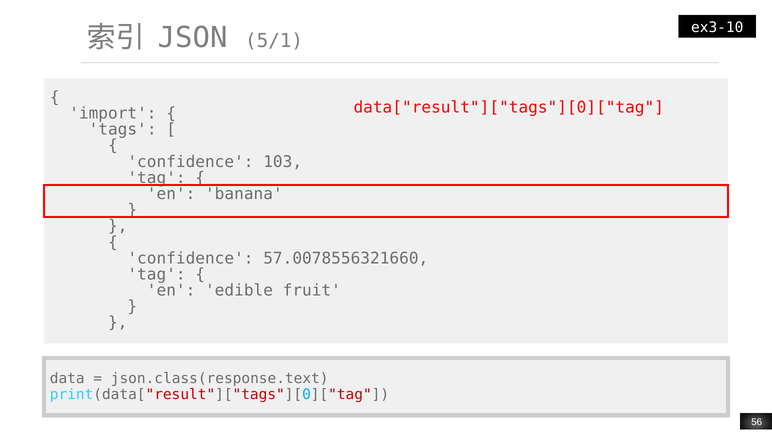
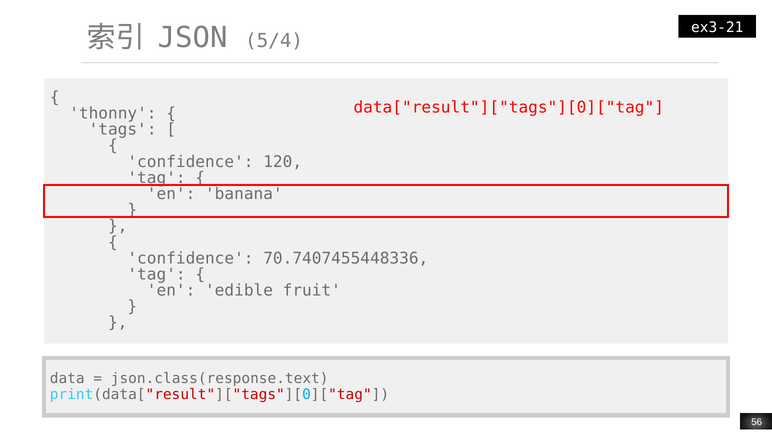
ex3-10: ex3-10 -> ex3-21 (717, 27)
5/1: 5/1 -> 5/4 (274, 41)
import: import -> thonny (113, 114)
103: 103 -> 120 (283, 162)
57.0078556321660: 57.0078556321660 -> 70.7407455448336 (346, 258)
